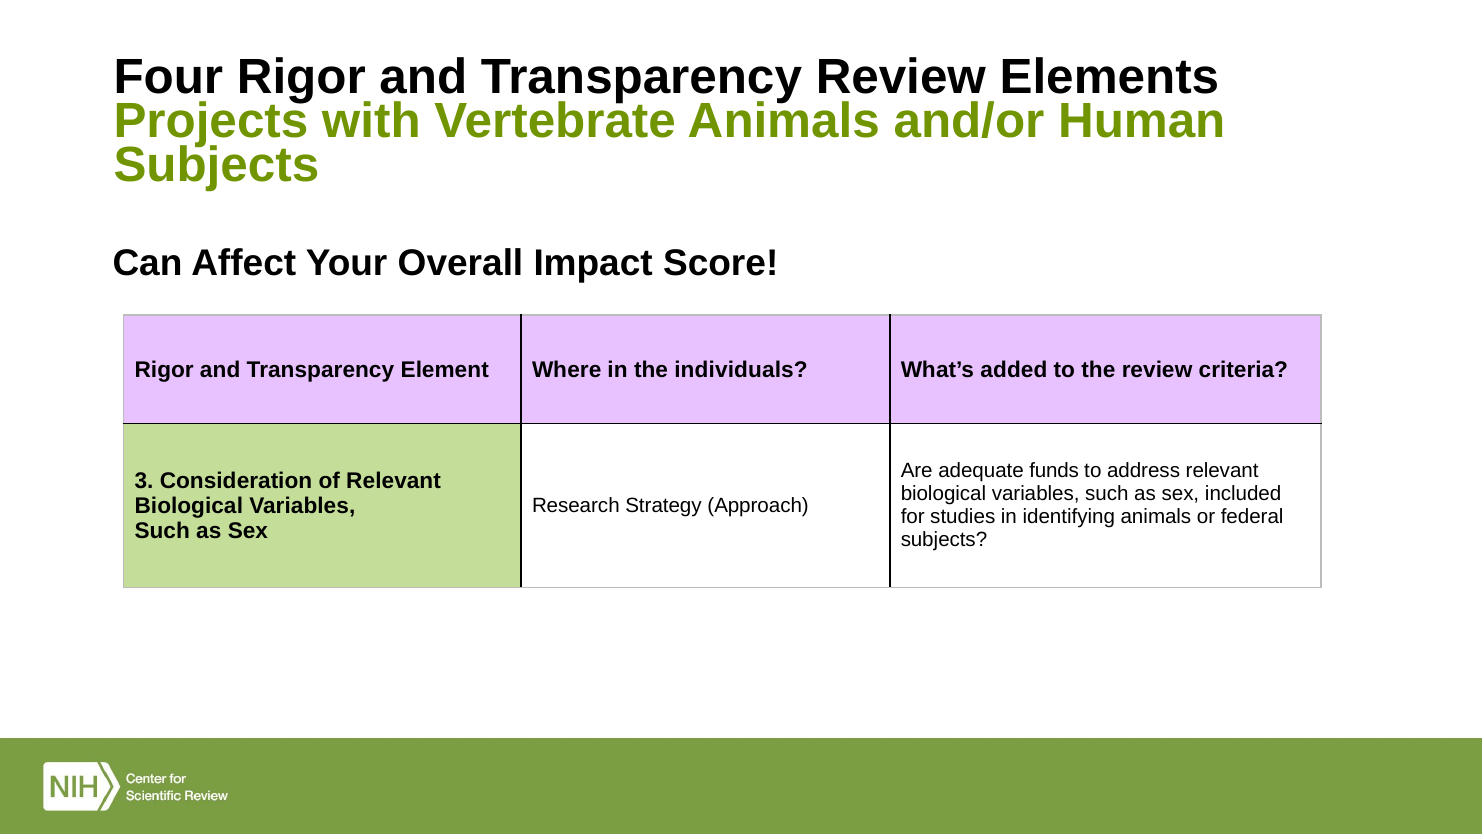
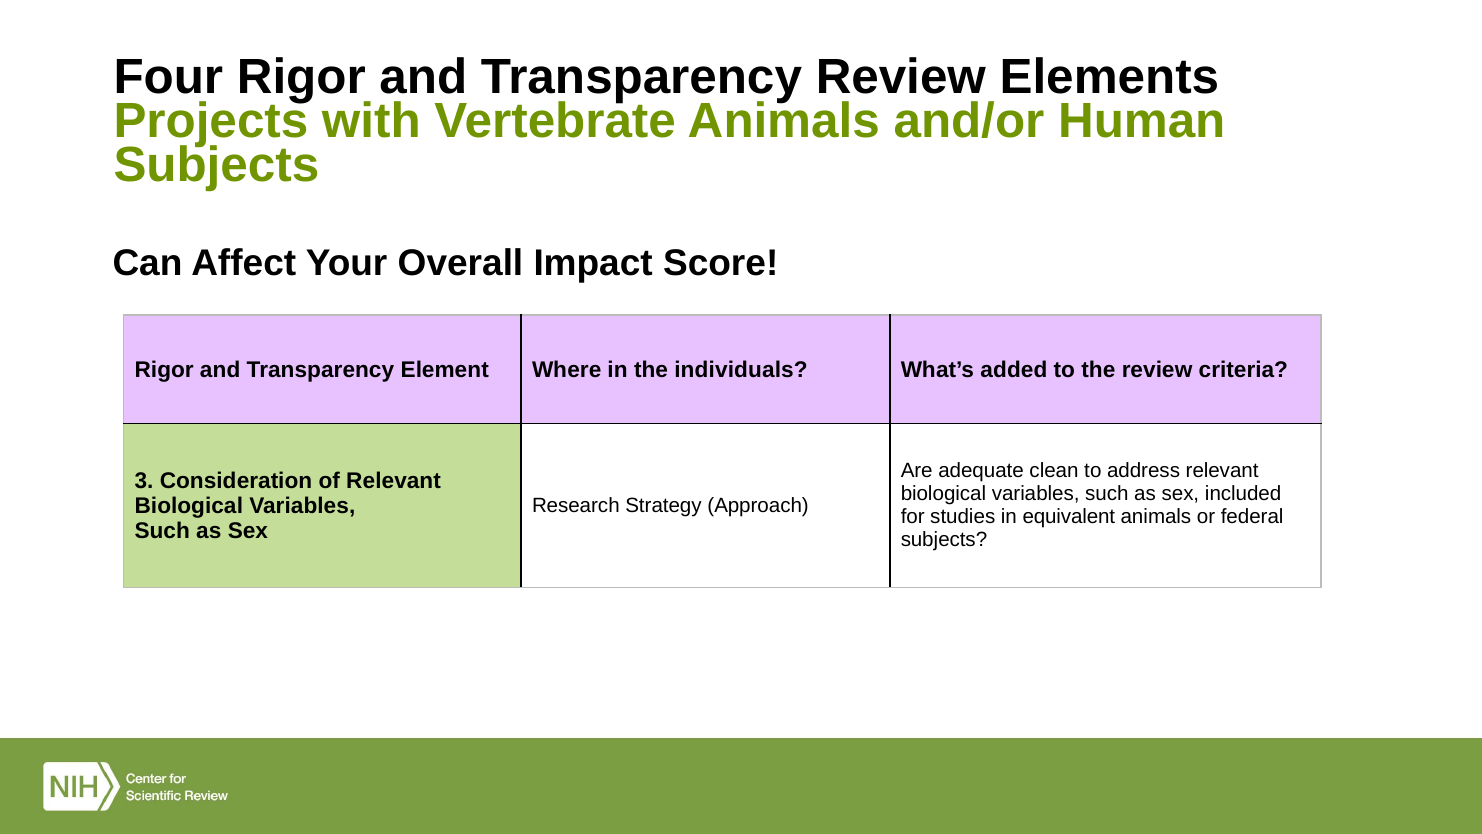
funds: funds -> clean (1054, 471)
identifying: identifying -> equivalent (1069, 517)
